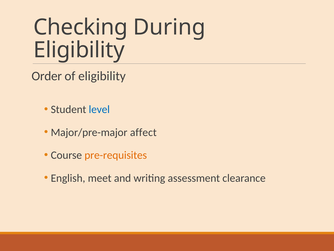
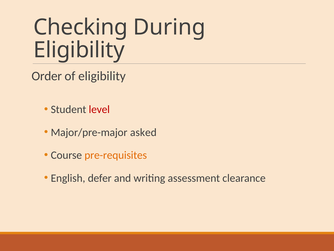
level colour: blue -> red (99, 109)
affect: affect -> asked (143, 132)
meet: meet -> defer (100, 178)
